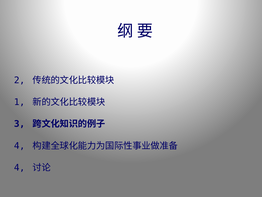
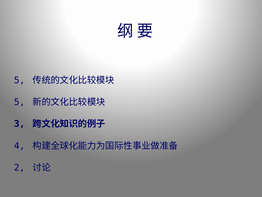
2: 2 -> 5 (19, 80)
1: 1 -> 5 (19, 102)
4: 4 -> 2 (19, 167)
